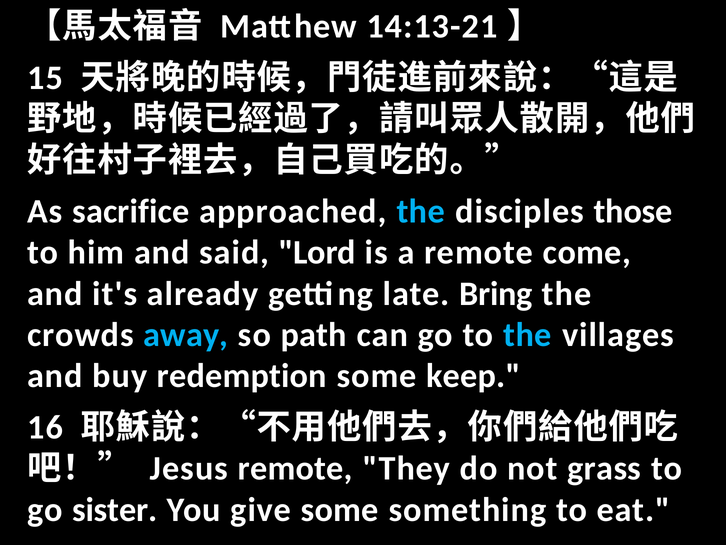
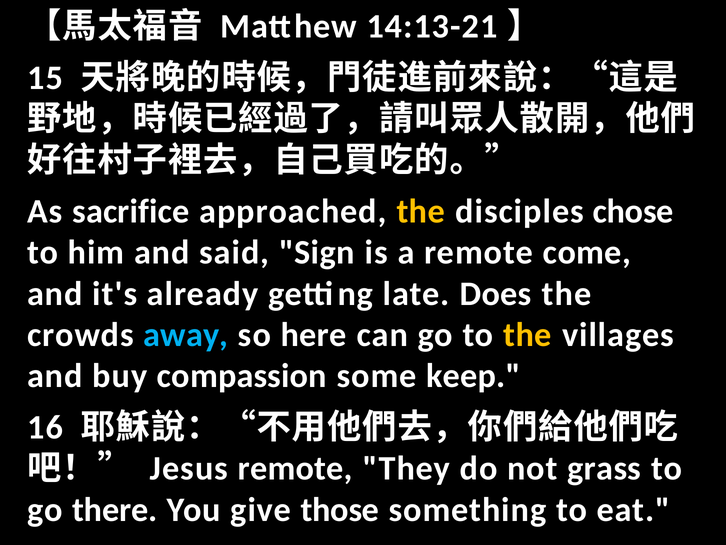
the colour: light blue -> yellow (421, 211)
those: those -> chose (633, 211)
Lord: Lord -> Sign (317, 252)
Bring: Bring -> Does (496, 294)
path: path -> here (314, 335)
the colour: light blue -> yellow (528, 335)
redemption: redemption -> compassion (242, 376)
sister: sister -> there (115, 509)
give some: some -> those (340, 509)
